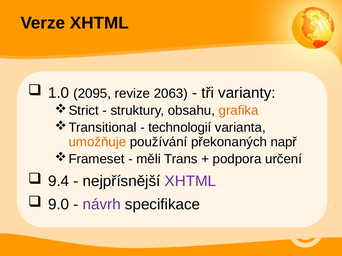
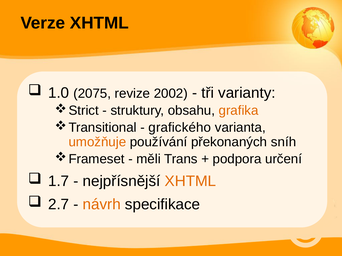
2095: 2095 -> 2075 (92, 94)
2063: 2063 -> 2002 (171, 94)
technologií: technologií -> grafického (180, 128)
např: např -> sníh (284, 142)
9.4: 9.4 -> 1.7 (59, 182)
XHTML colour: purple -> orange (190, 182)
9.0: 9.0 -> 2.7 (59, 205)
návrh colour: purple -> orange (102, 205)
